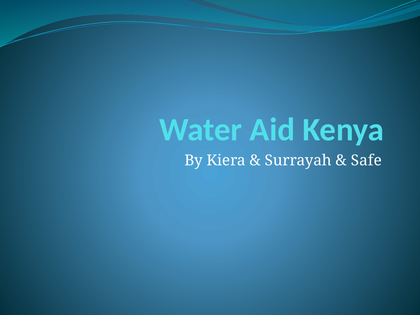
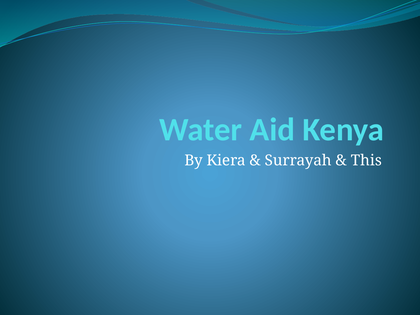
Safe: Safe -> This (366, 161)
